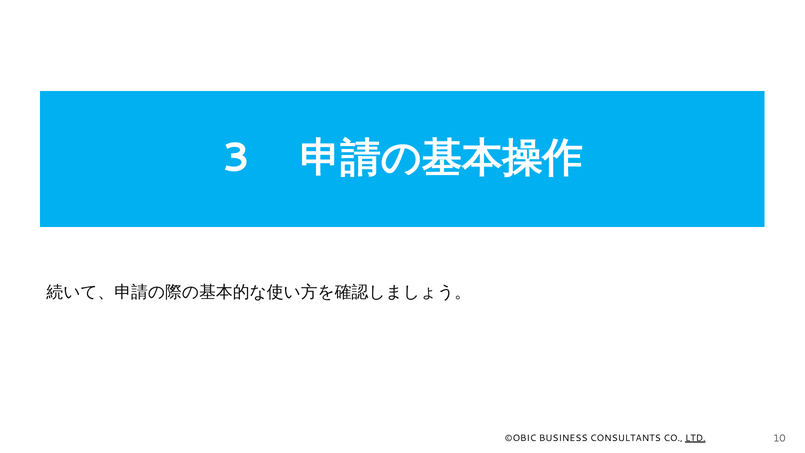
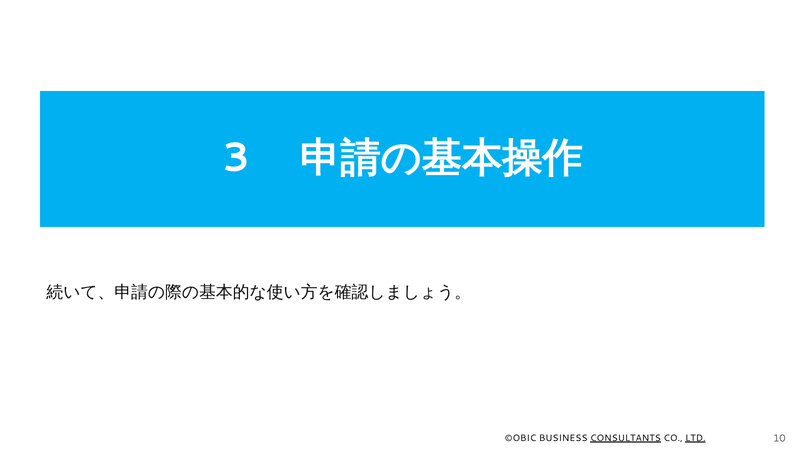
CONSULTANTS underline: none -> present (625, 438)
